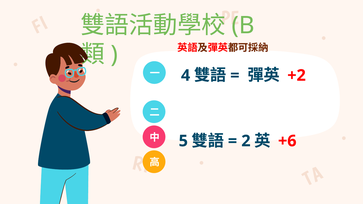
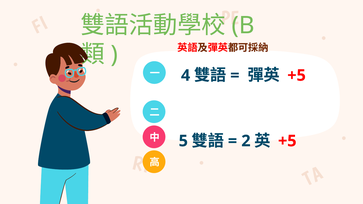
+2: +2 -> +5 (297, 75)
+6: +6 -> +5 (287, 141)
